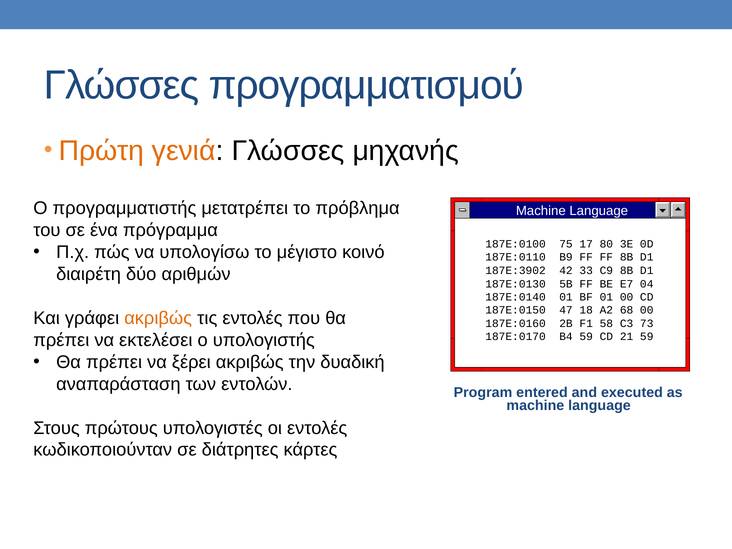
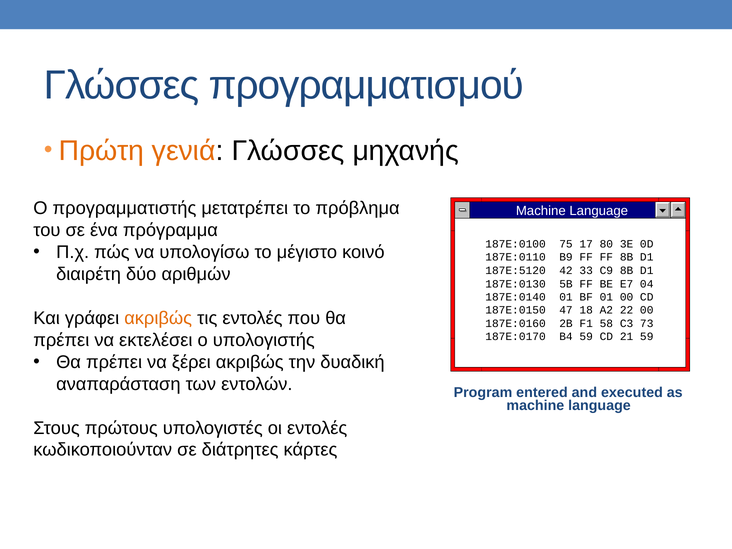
187E:3902: 187E:3902 -> 187E:5120 (516, 270)
68: 68 -> 22 (627, 310)
